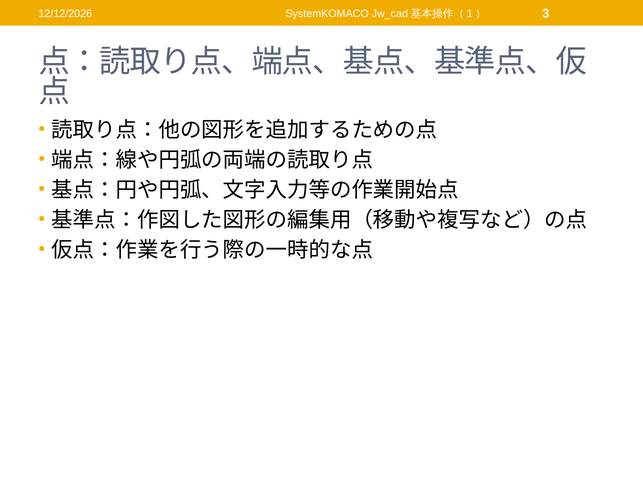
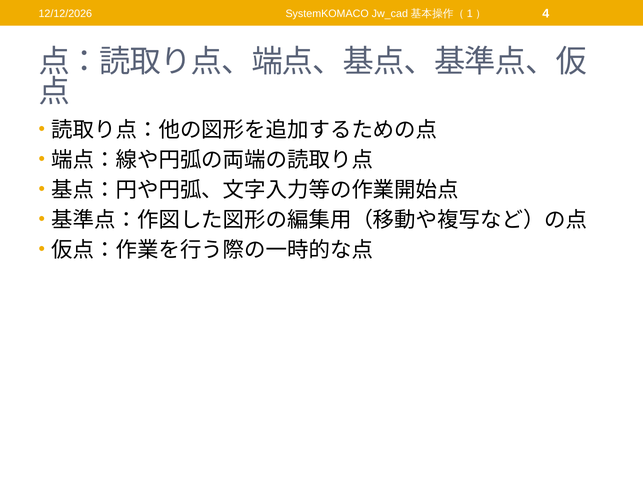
3: 3 -> 4 (546, 14)
